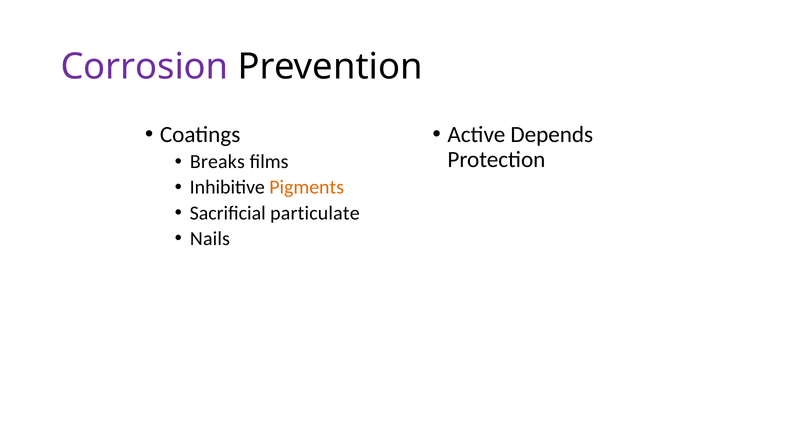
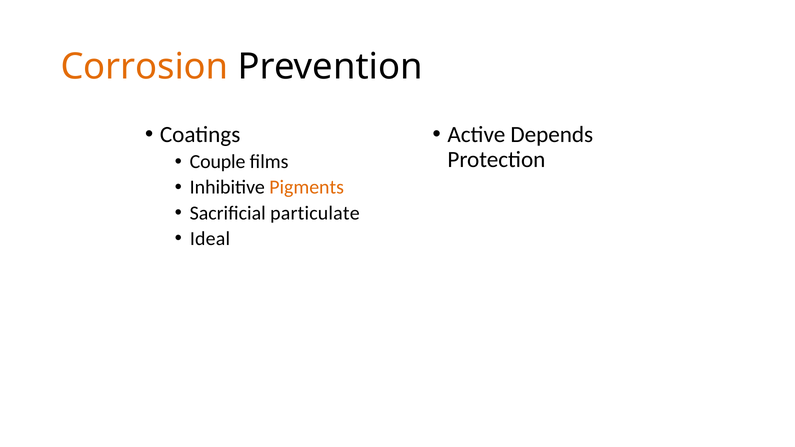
Corrosion colour: purple -> orange (144, 67)
Breaks: Breaks -> Couple (218, 162)
Nails: Nails -> Ideal (210, 239)
